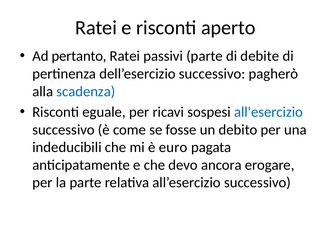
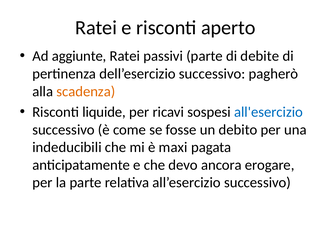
pertanto: pertanto -> aggiunte (79, 56)
scadenza colour: blue -> orange (86, 92)
eguale: eguale -> liquide (104, 112)
euro: euro -> maxi (173, 147)
